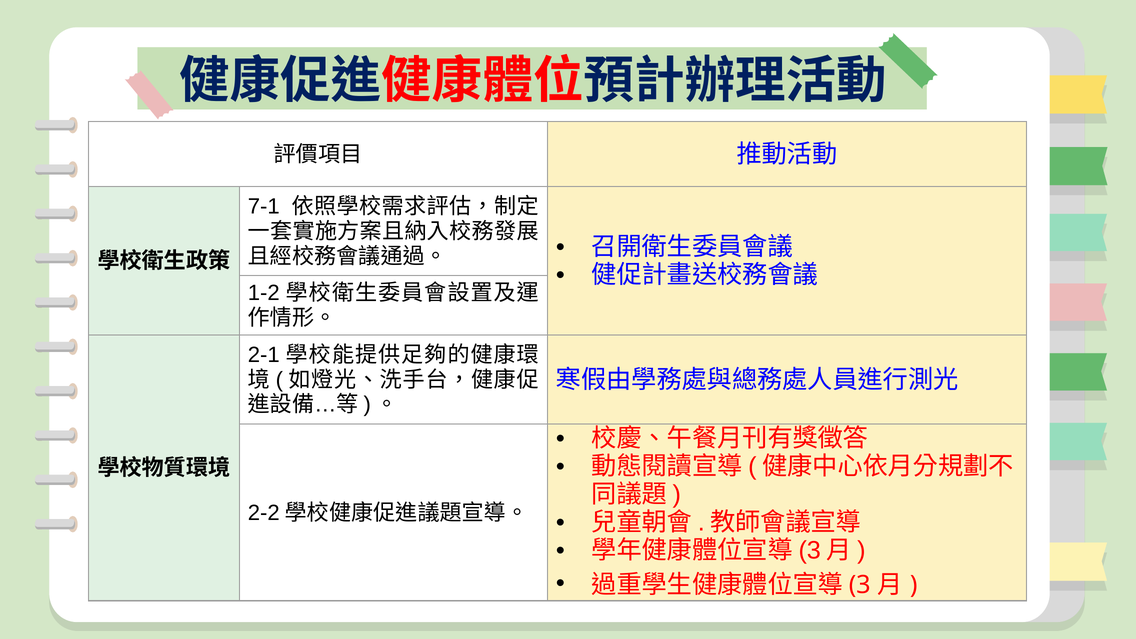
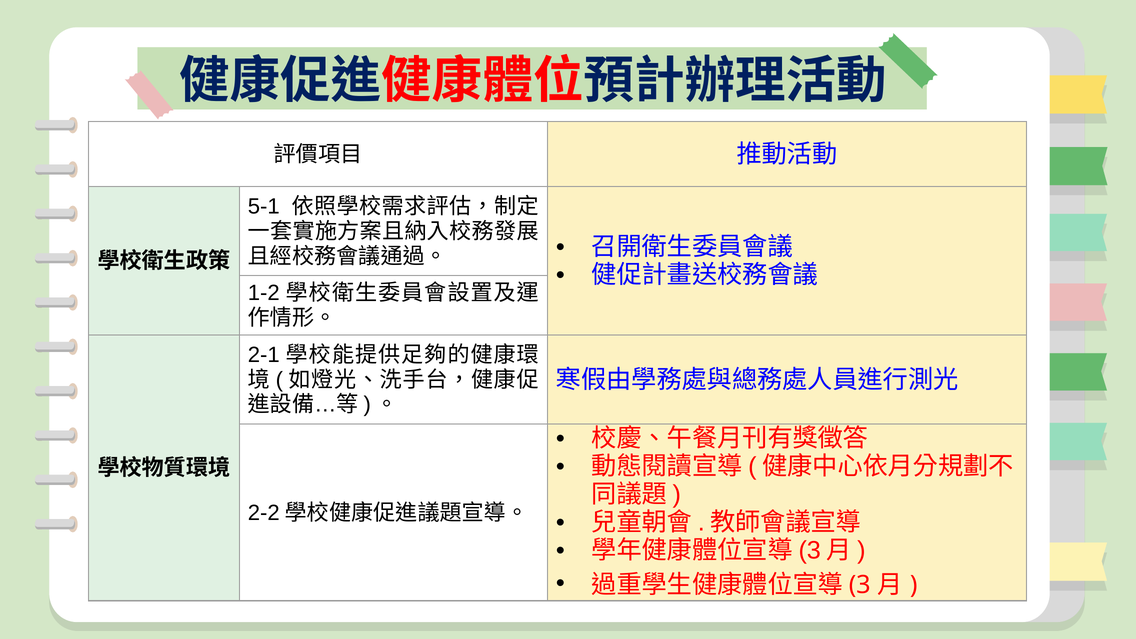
7-1: 7-1 -> 5-1 (264, 207)
